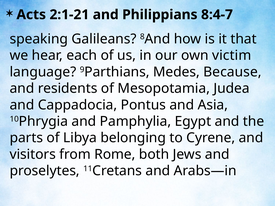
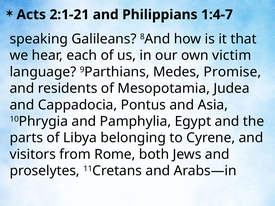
8:4-7: 8:4-7 -> 1:4-7 (217, 15)
Because: Because -> Promise (232, 72)
